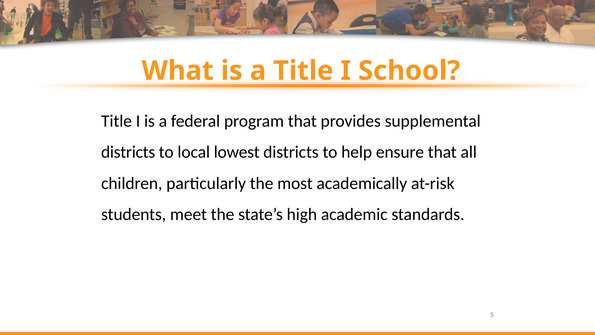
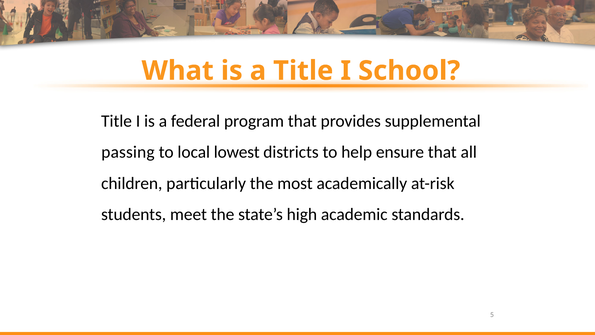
districts: districts -> passing (128, 152)
